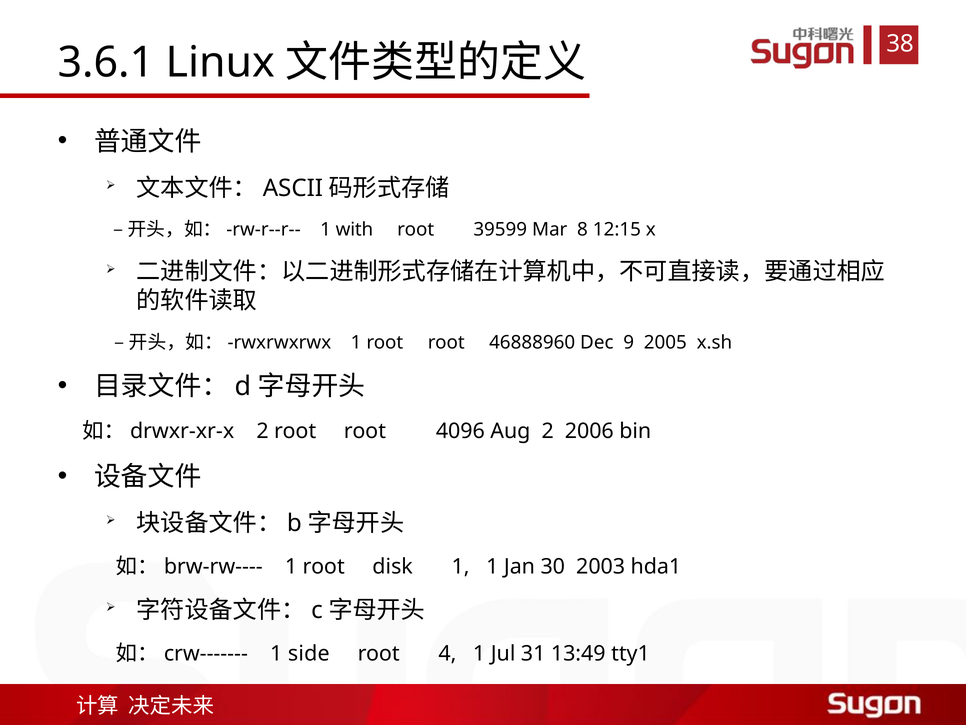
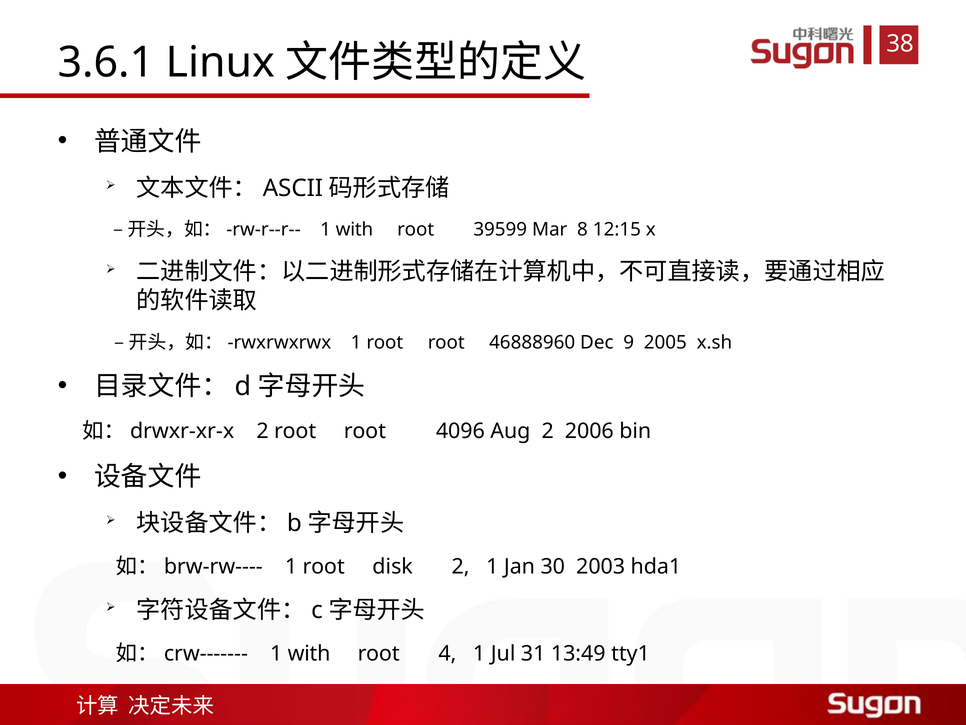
disk 1: 1 -> 2 (461, 566)
side: side -> with (309, 653)
